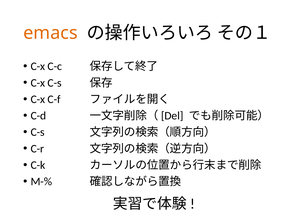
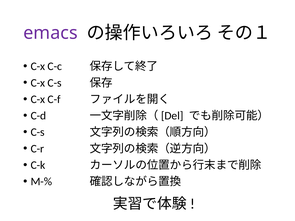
emacs colour: orange -> purple (50, 33)
